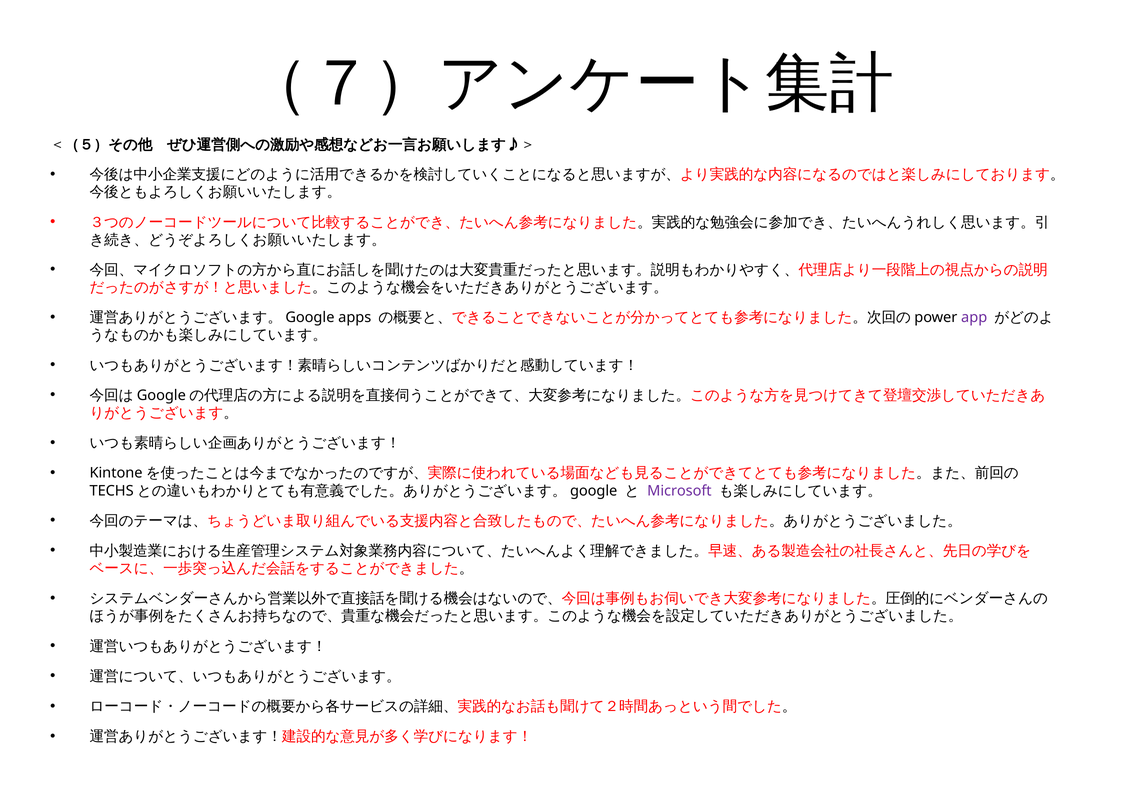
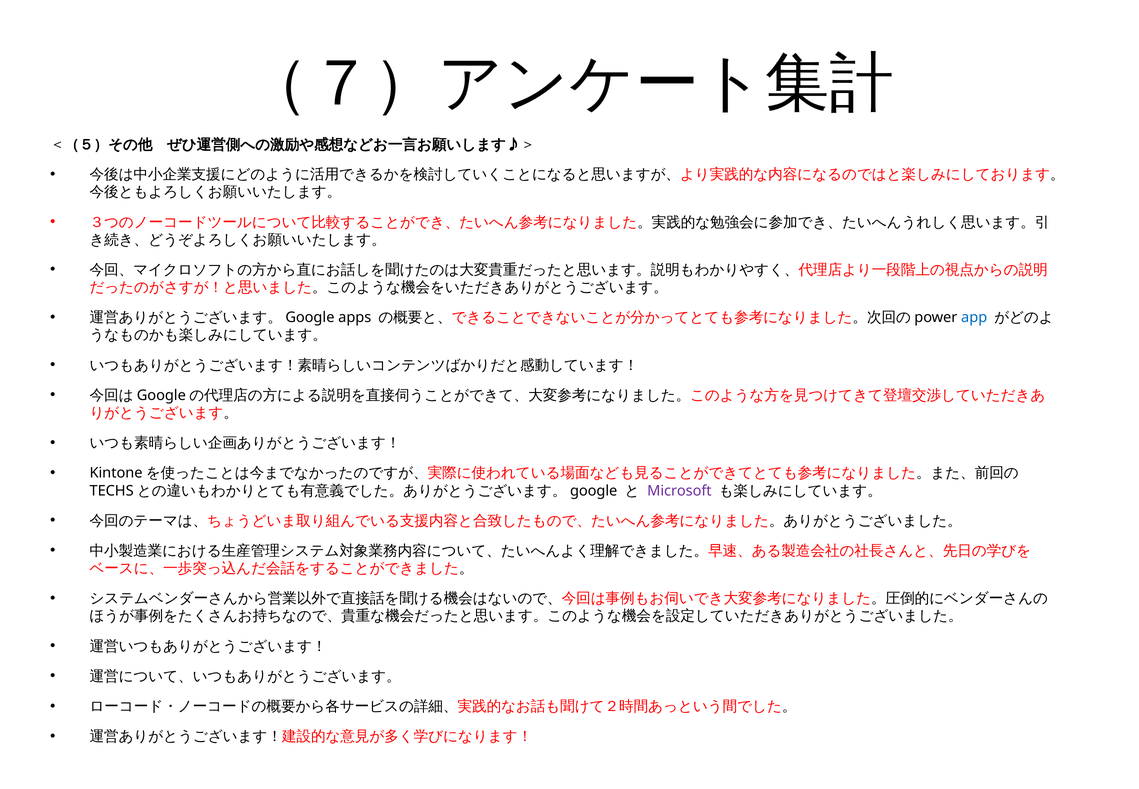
app colour: purple -> blue (974, 317)
